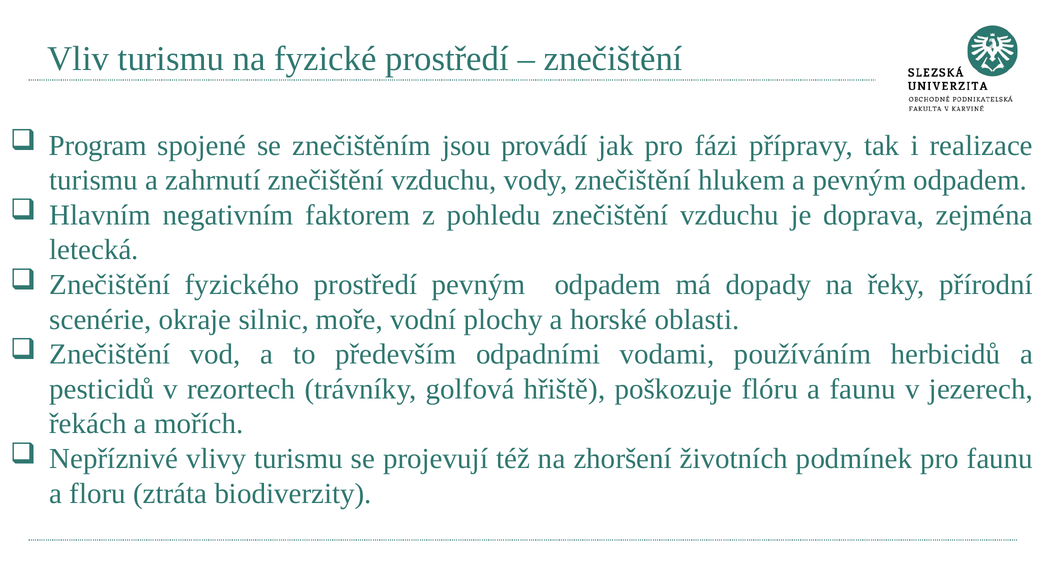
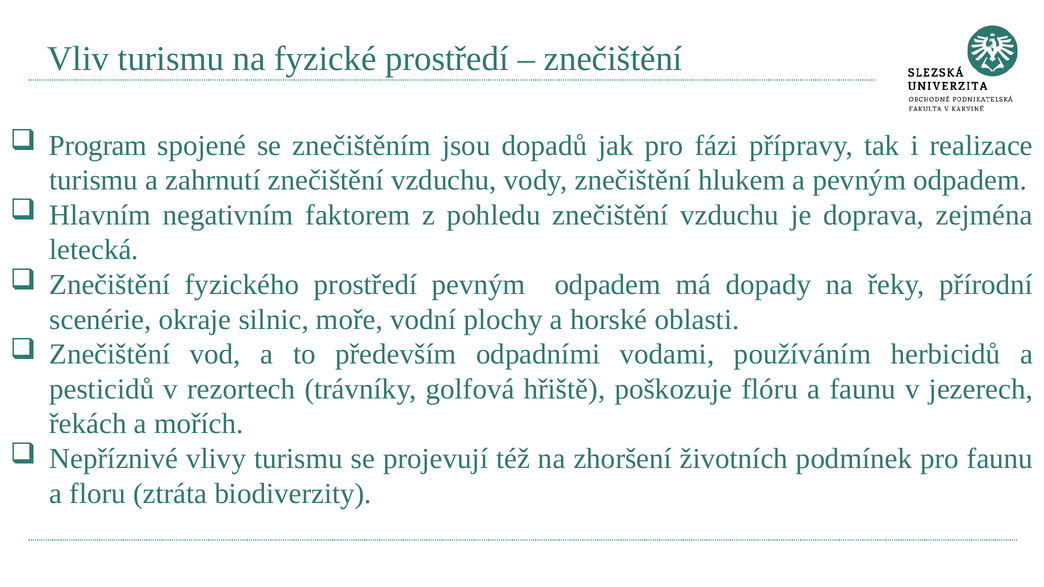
provádí: provádí -> dopadů (544, 146)
